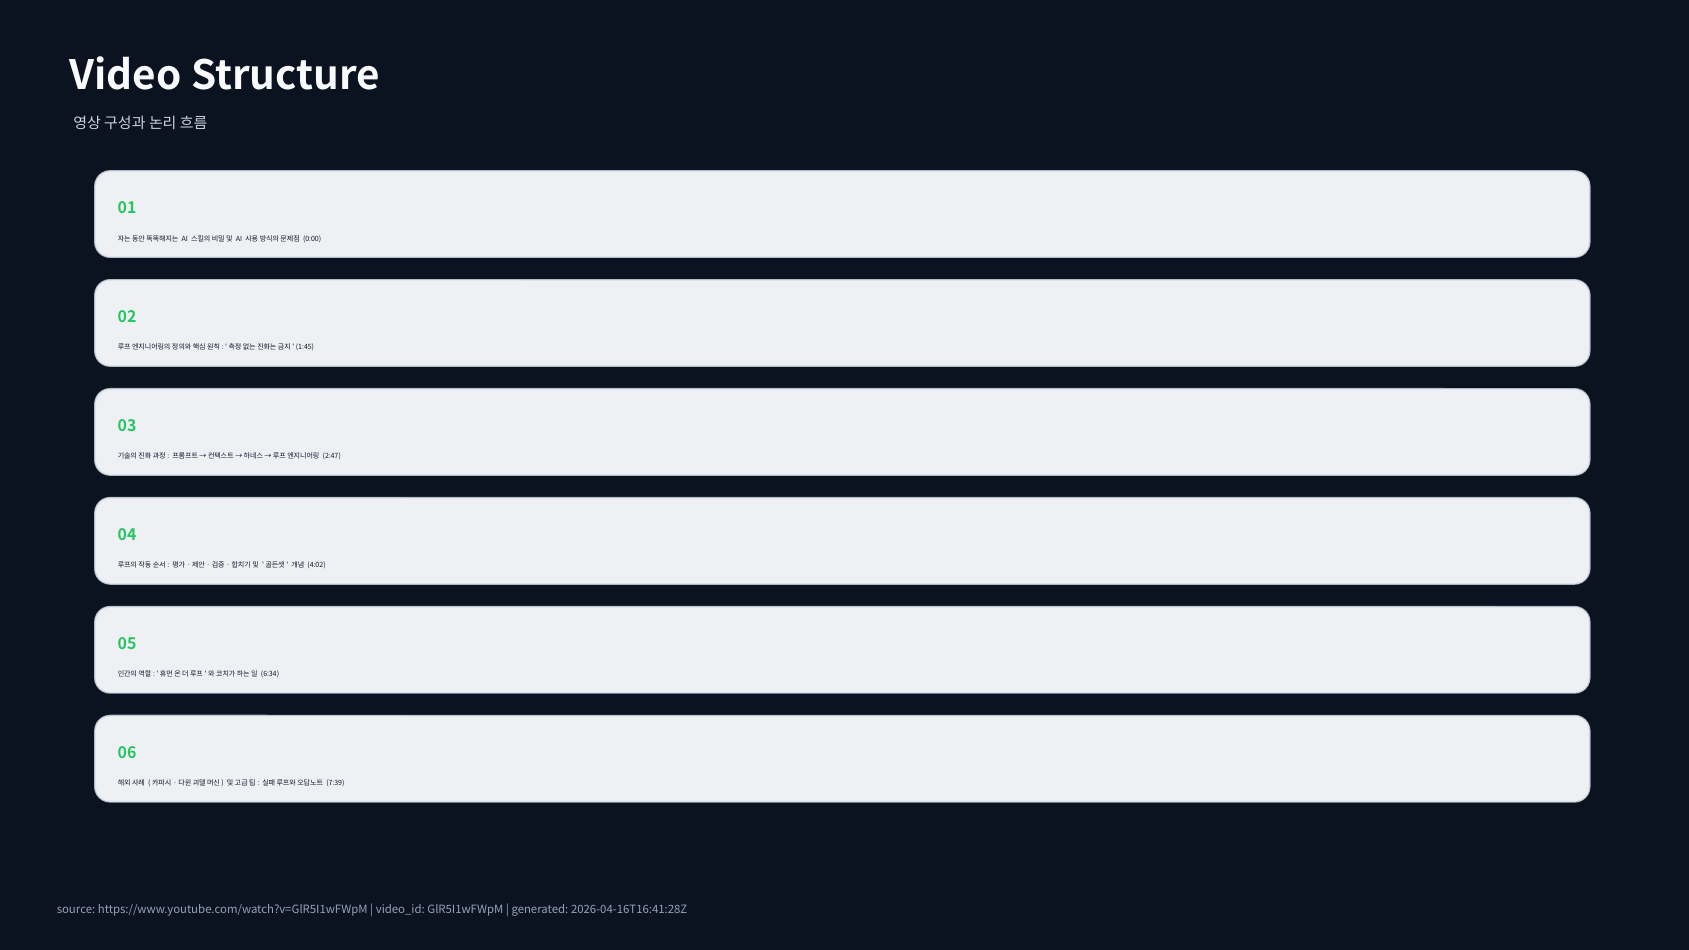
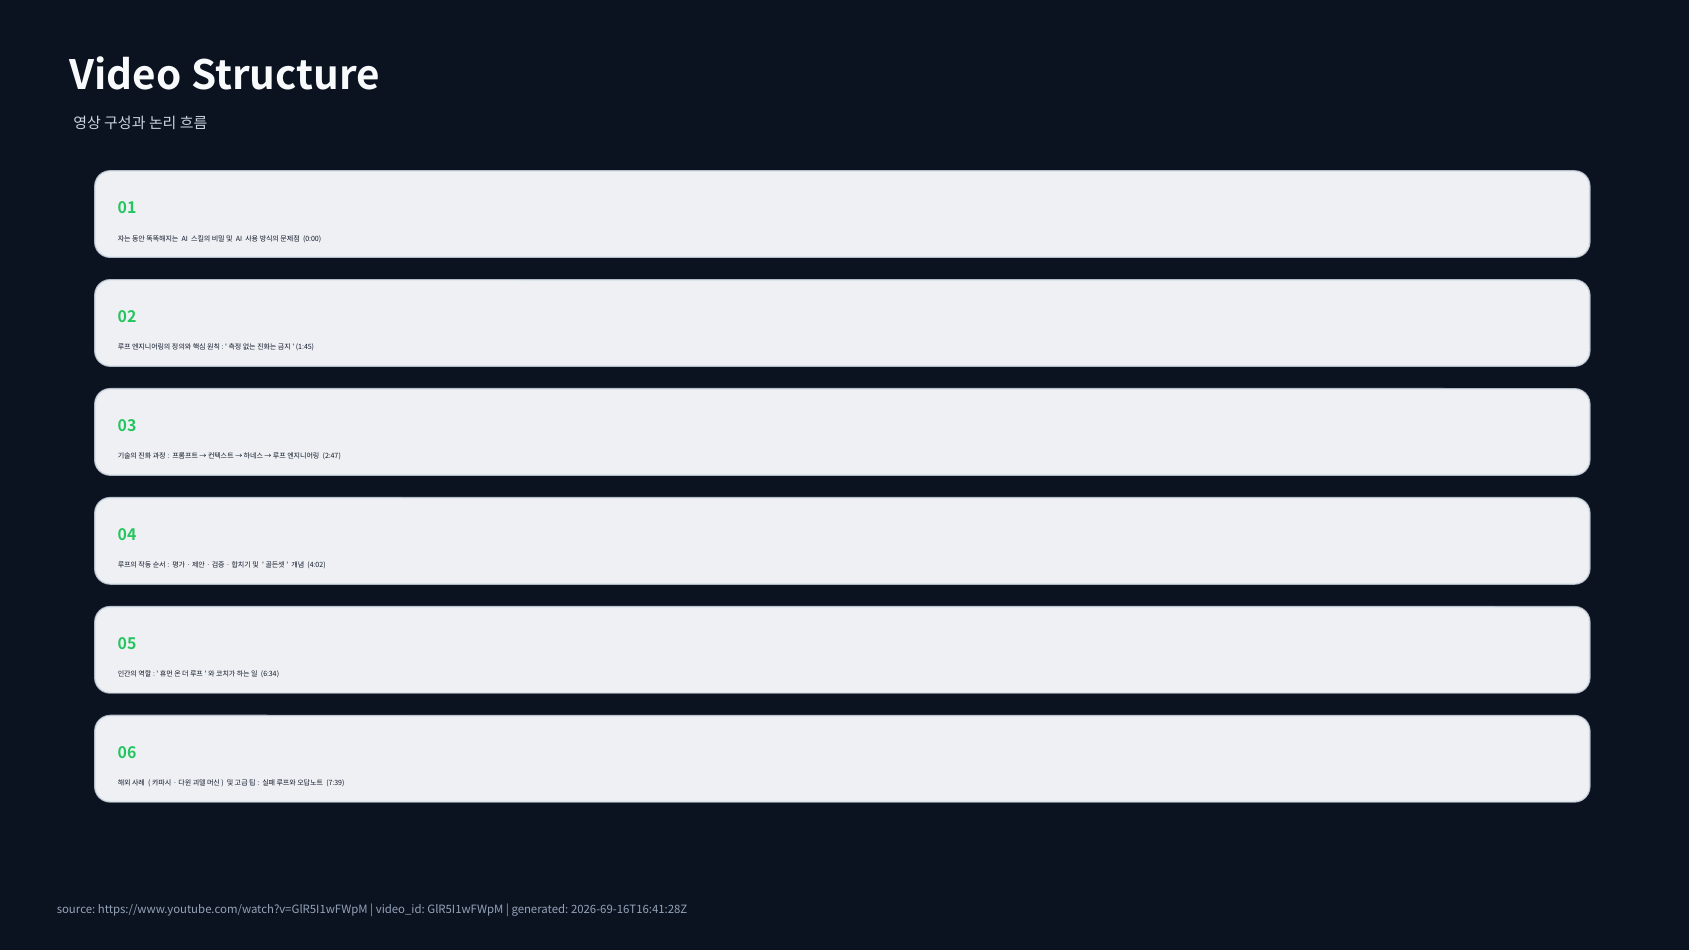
2026-04-16T16:41:28Z: 2026-04-16T16:41:28Z -> 2026-69-16T16:41:28Z (629, 910)
